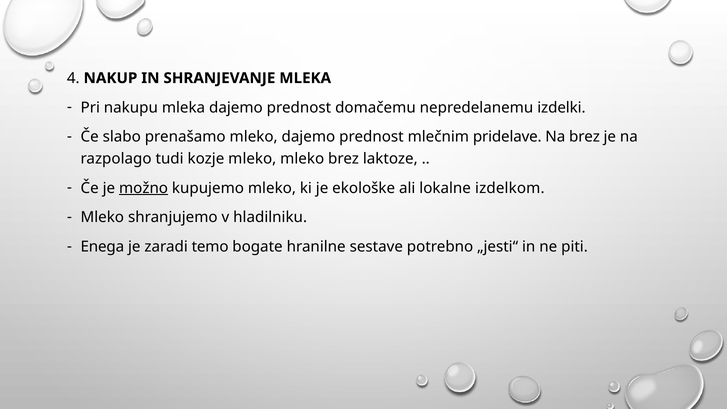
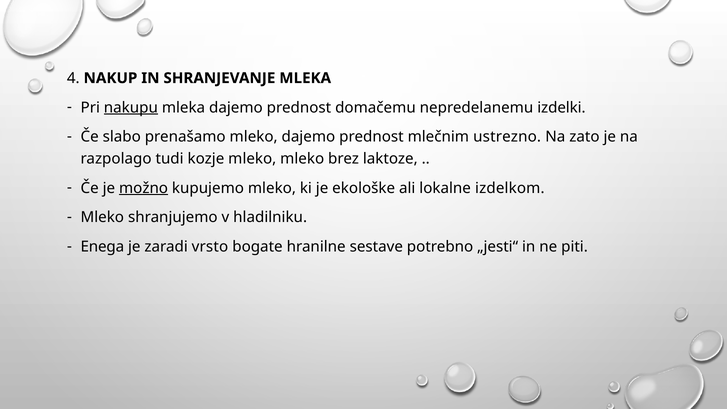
nakupu underline: none -> present (131, 107)
pridelave: pridelave -> ustrezno (507, 137)
Na brez: brez -> zato (584, 137)
temo: temo -> vrsto (210, 247)
